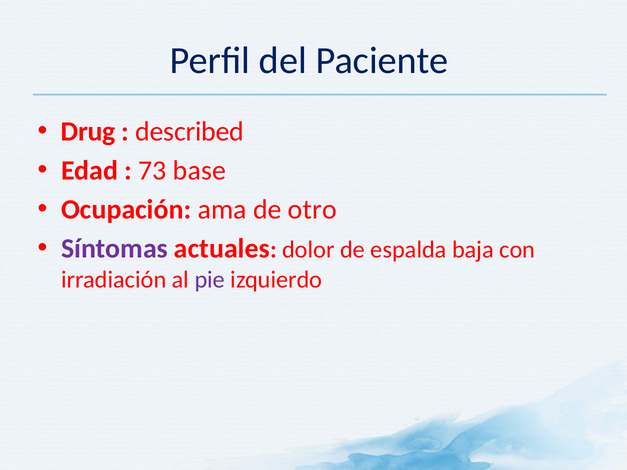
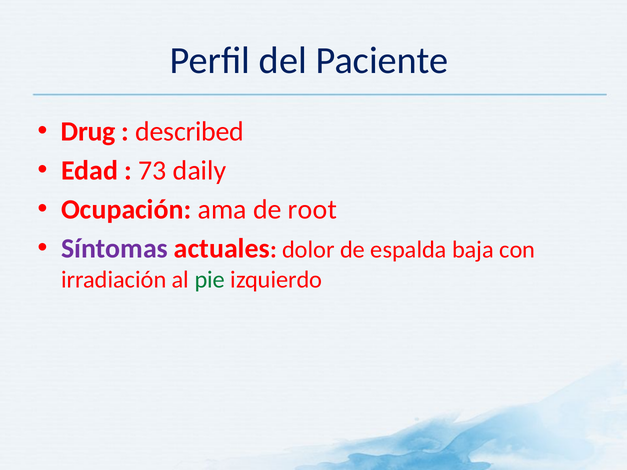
base: base -> daily (200, 171)
otro: otro -> root (312, 210)
pie colour: purple -> green (210, 280)
